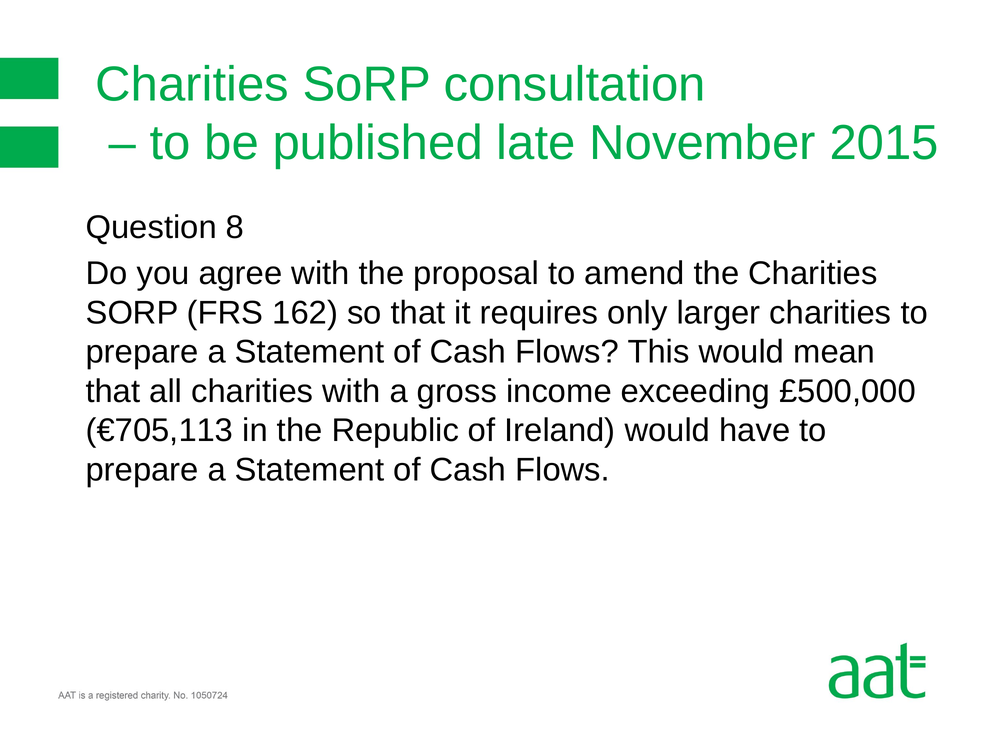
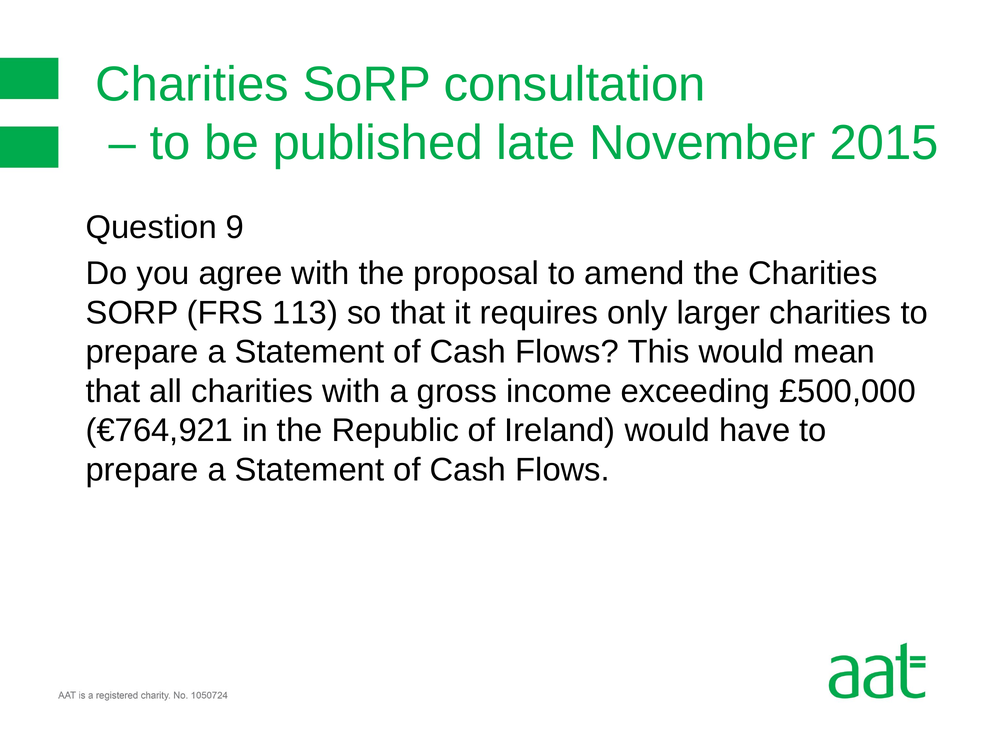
8: 8 -> 9 (235, 228)
162: 162 -> 113 (305, 313)
€705,113: €705,113 -> €764,921 (159, 431)
